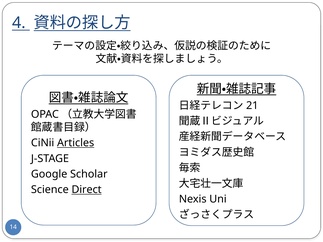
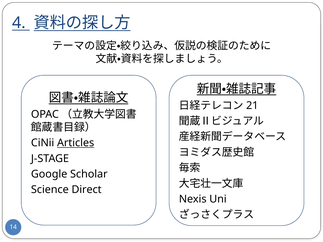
Direct underline: present -> none (87, 190)
